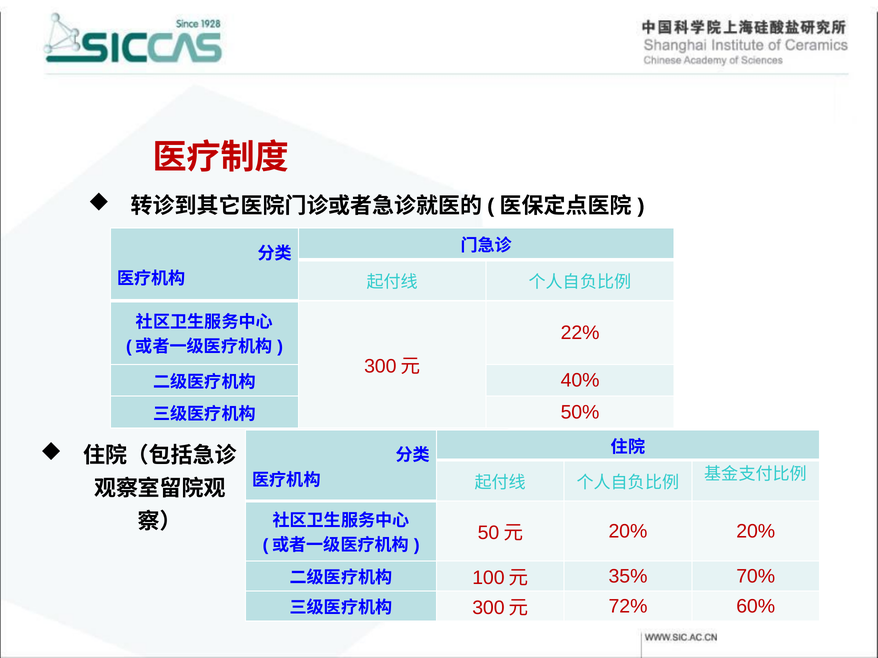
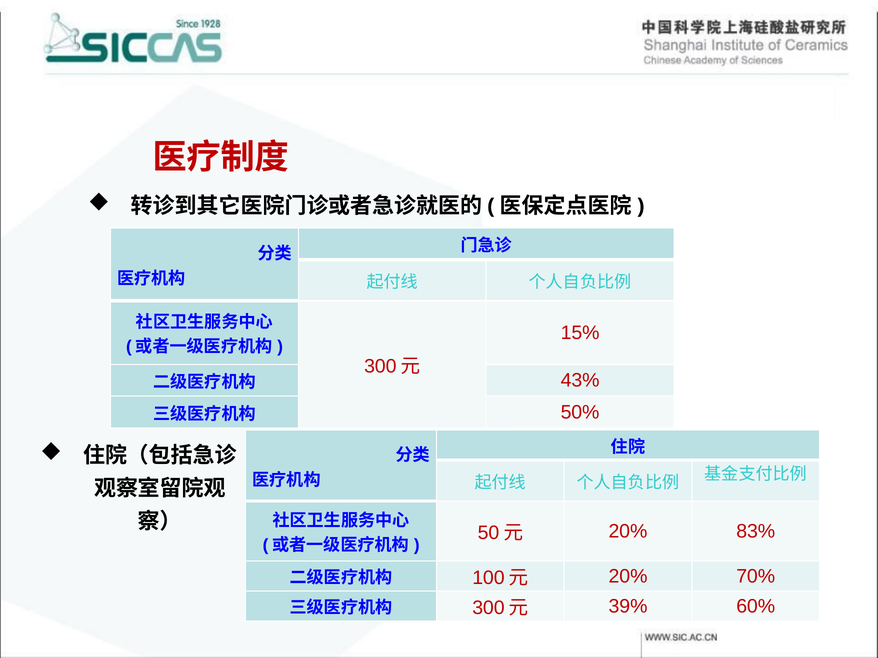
22%: 22% -> 15% (580, 333)
40%: 40% -> 43% (580, 381)
20% 20%: 20% -> 83% (756, 532)
35%: 35% -> 20% (628, 577)
72%: 72% -> 39% (628, 607)
